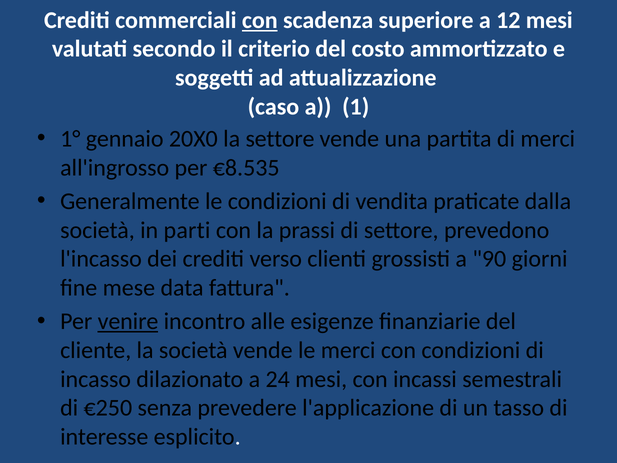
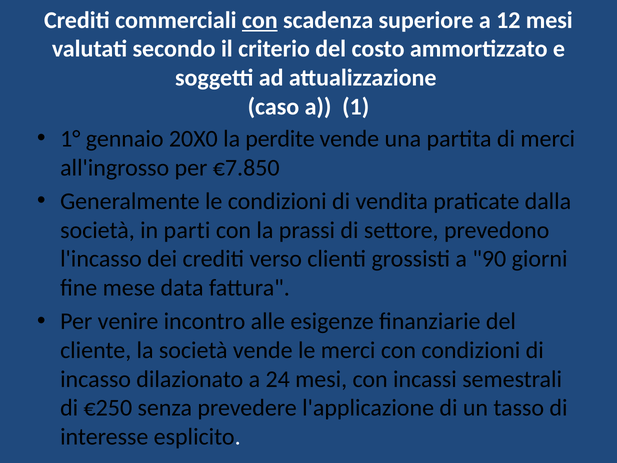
la settore: settore -> perdite (280, 139)
€8.535: €8.535 -> €7.850 (246, 168)
venire underline: present -> none (128, 321)
